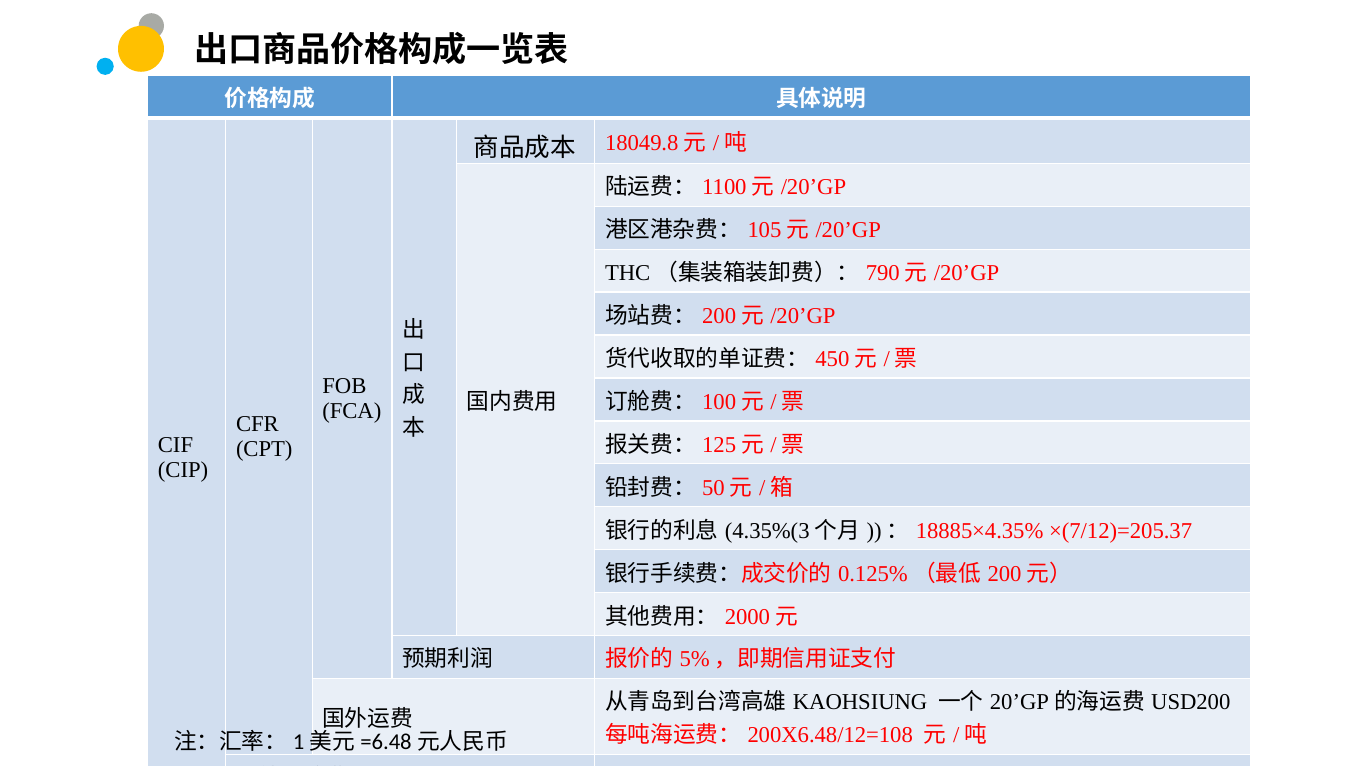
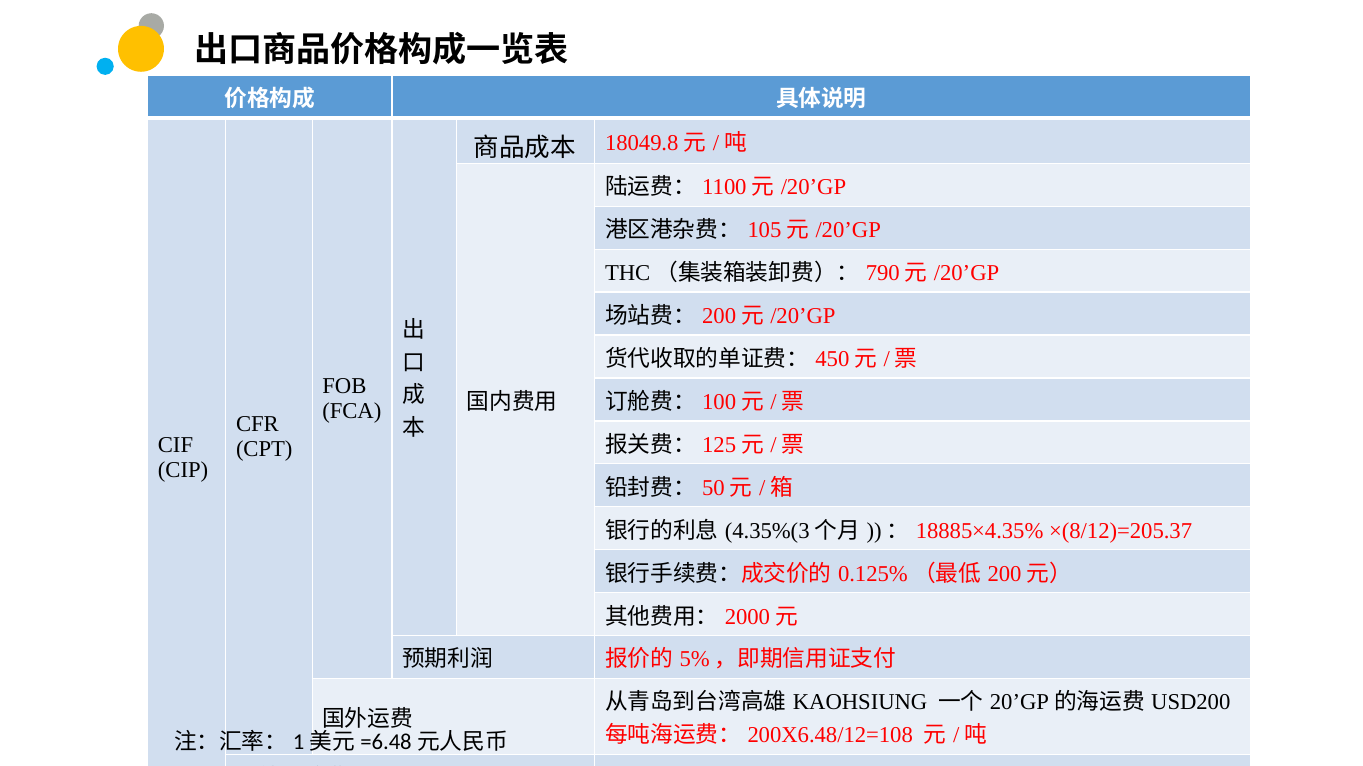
×(7/12)=205.37: ×(7/12)=205.37 -> ×(8/12)=205.37 (1121, 531)
